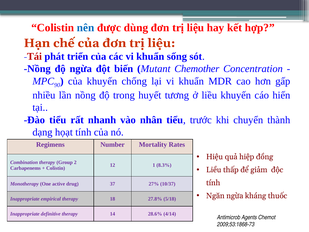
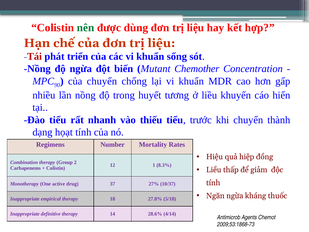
nên colour: blue -> green (86, 28)
của khuyến: khuyến -> chuyển (102, 81)
nhân: nhân -> thiếu (151, 120)
